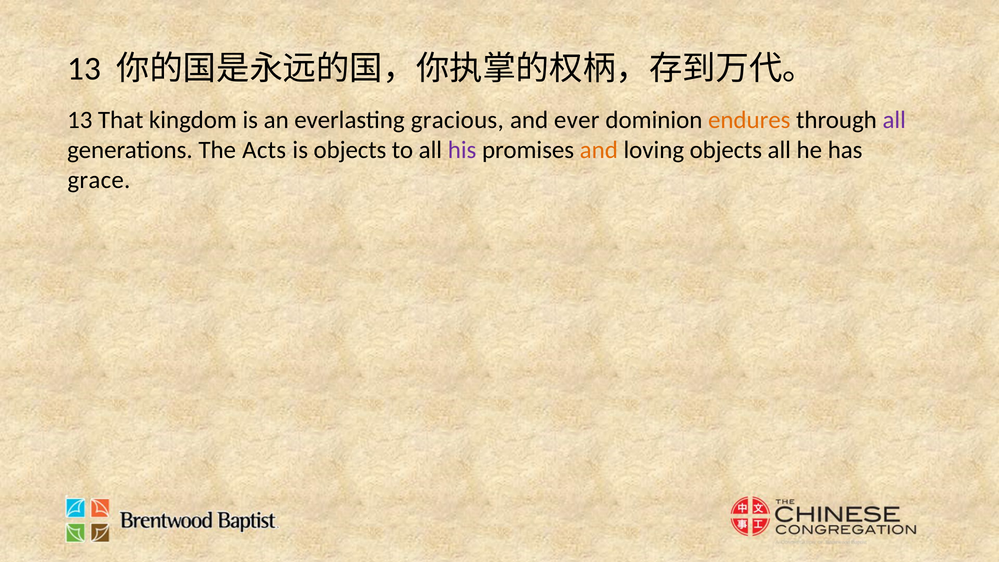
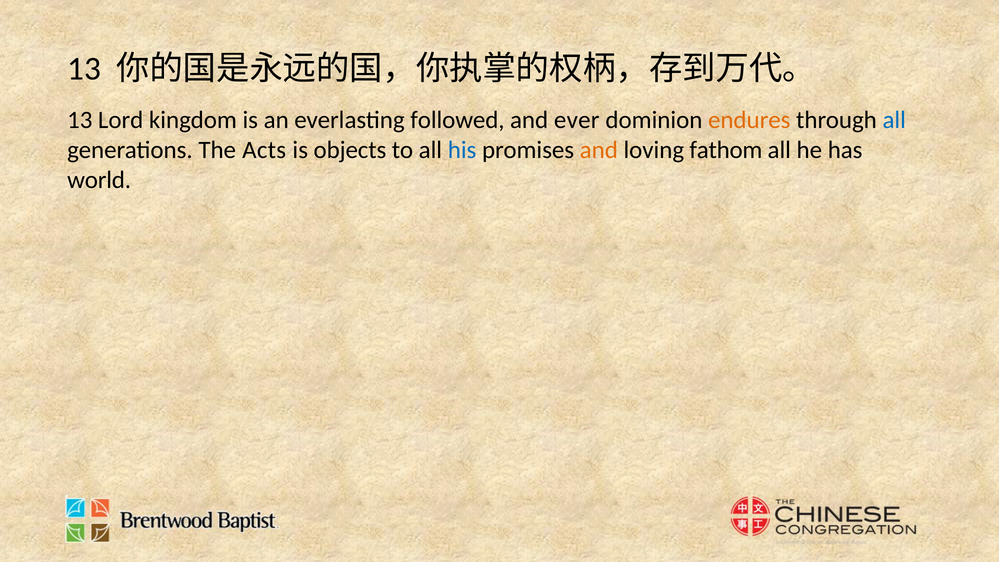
That: That -> Lord (121, 120)
gracious: gracious -> followed (457, 120)
all colour: purple -> blue (894, 120)
his colour: purple -> blue (462, 150)
loving objects: objects -> fathom (726, 150)
grace: grace -> world (99, 180)
